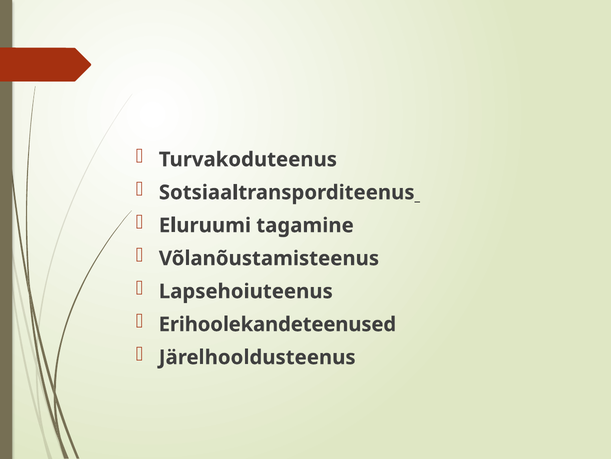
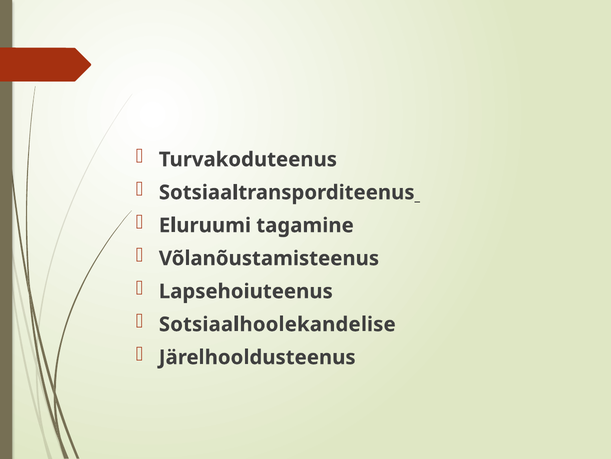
Erihoolekandeteenused: Erihoolekandeteenused -> Sotsiaalhoolekandelise (277, 324)
